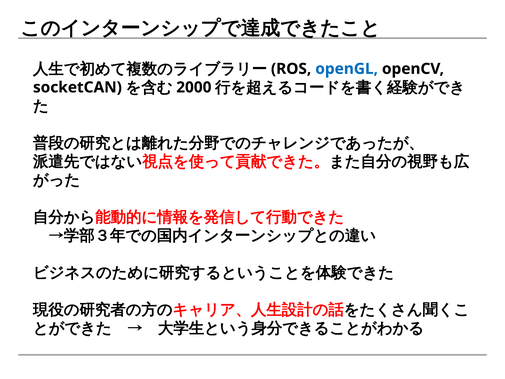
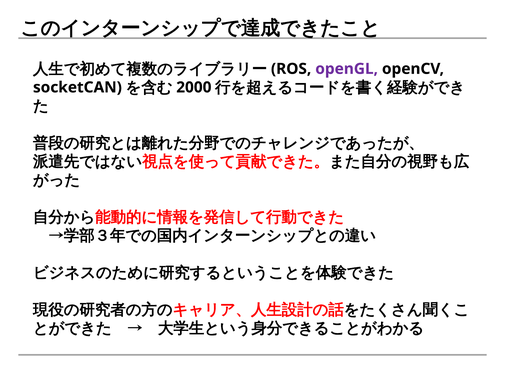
openGL colour: blue -> purple (347, 69)
